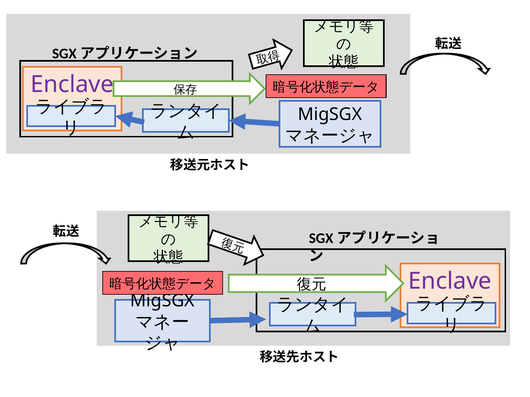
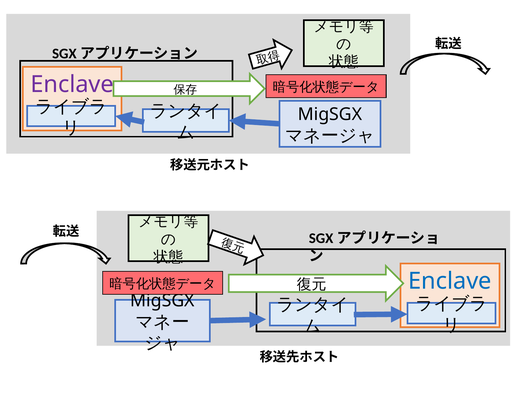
Enclave colour: purple -> blue (450, 281)
